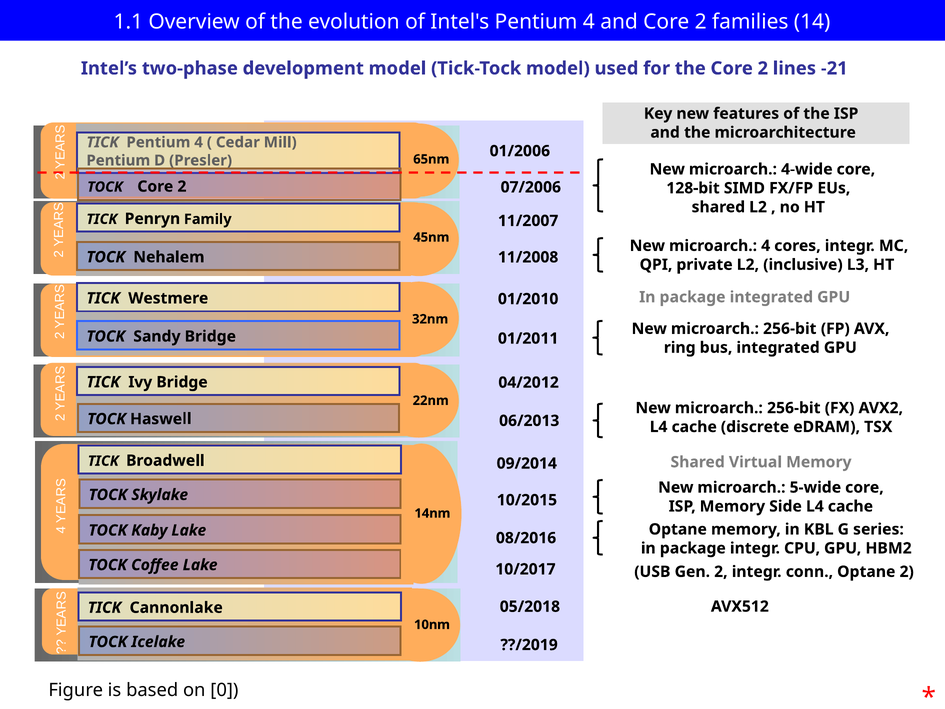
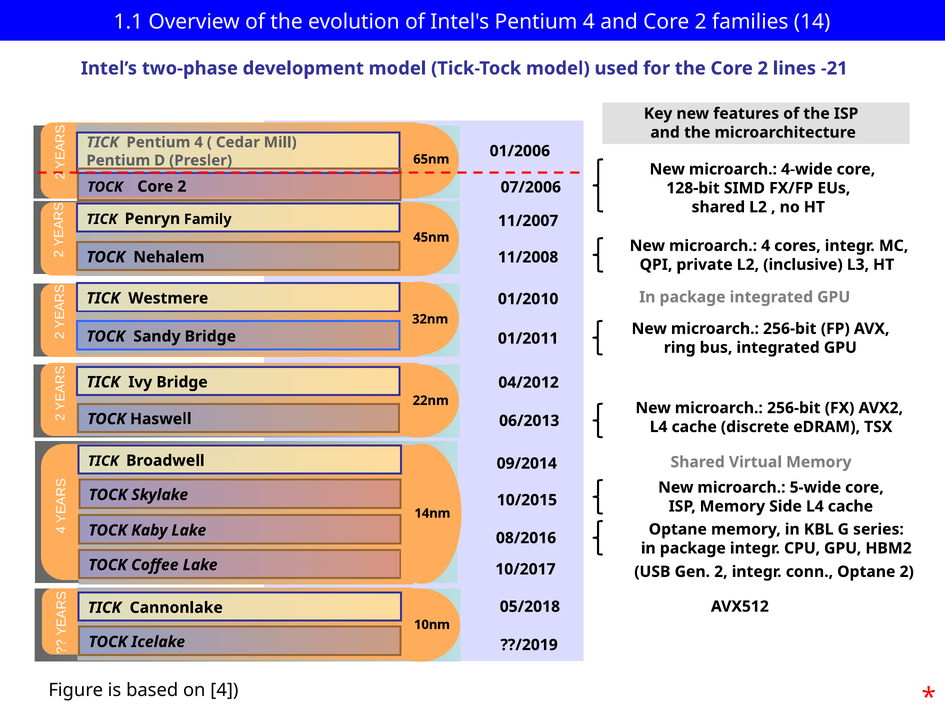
on 0: 0 -> 4 (224, 690)
